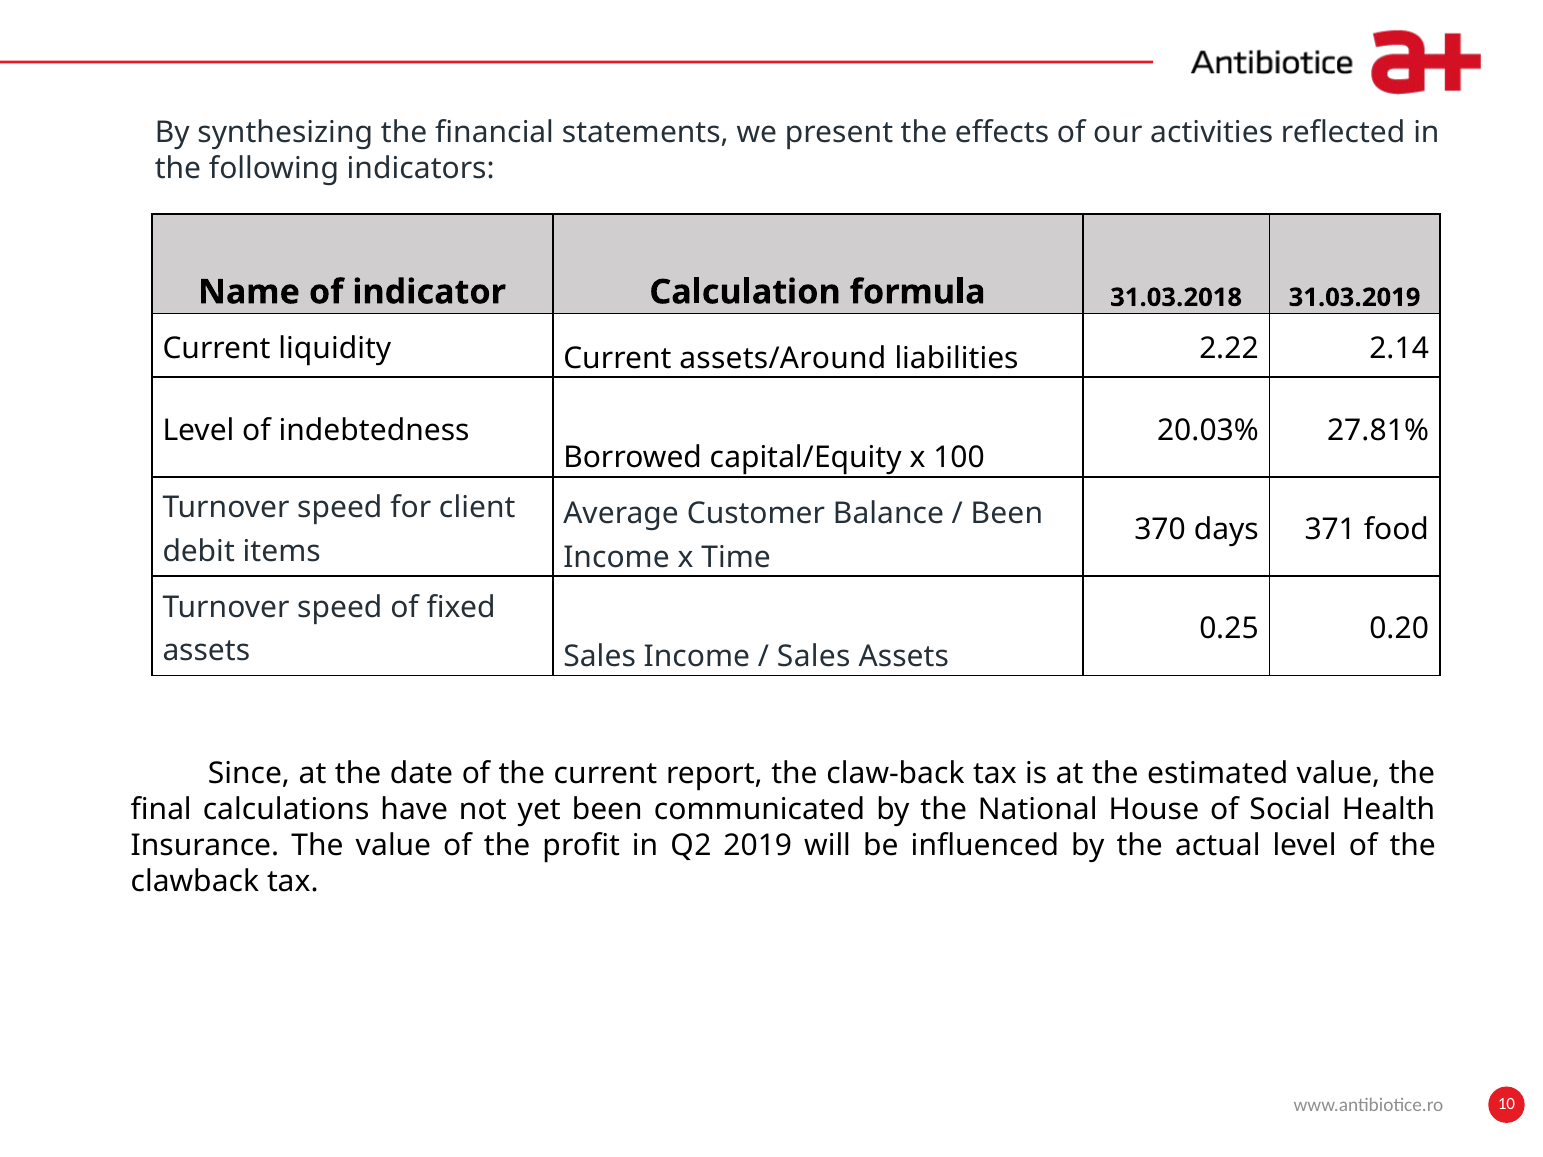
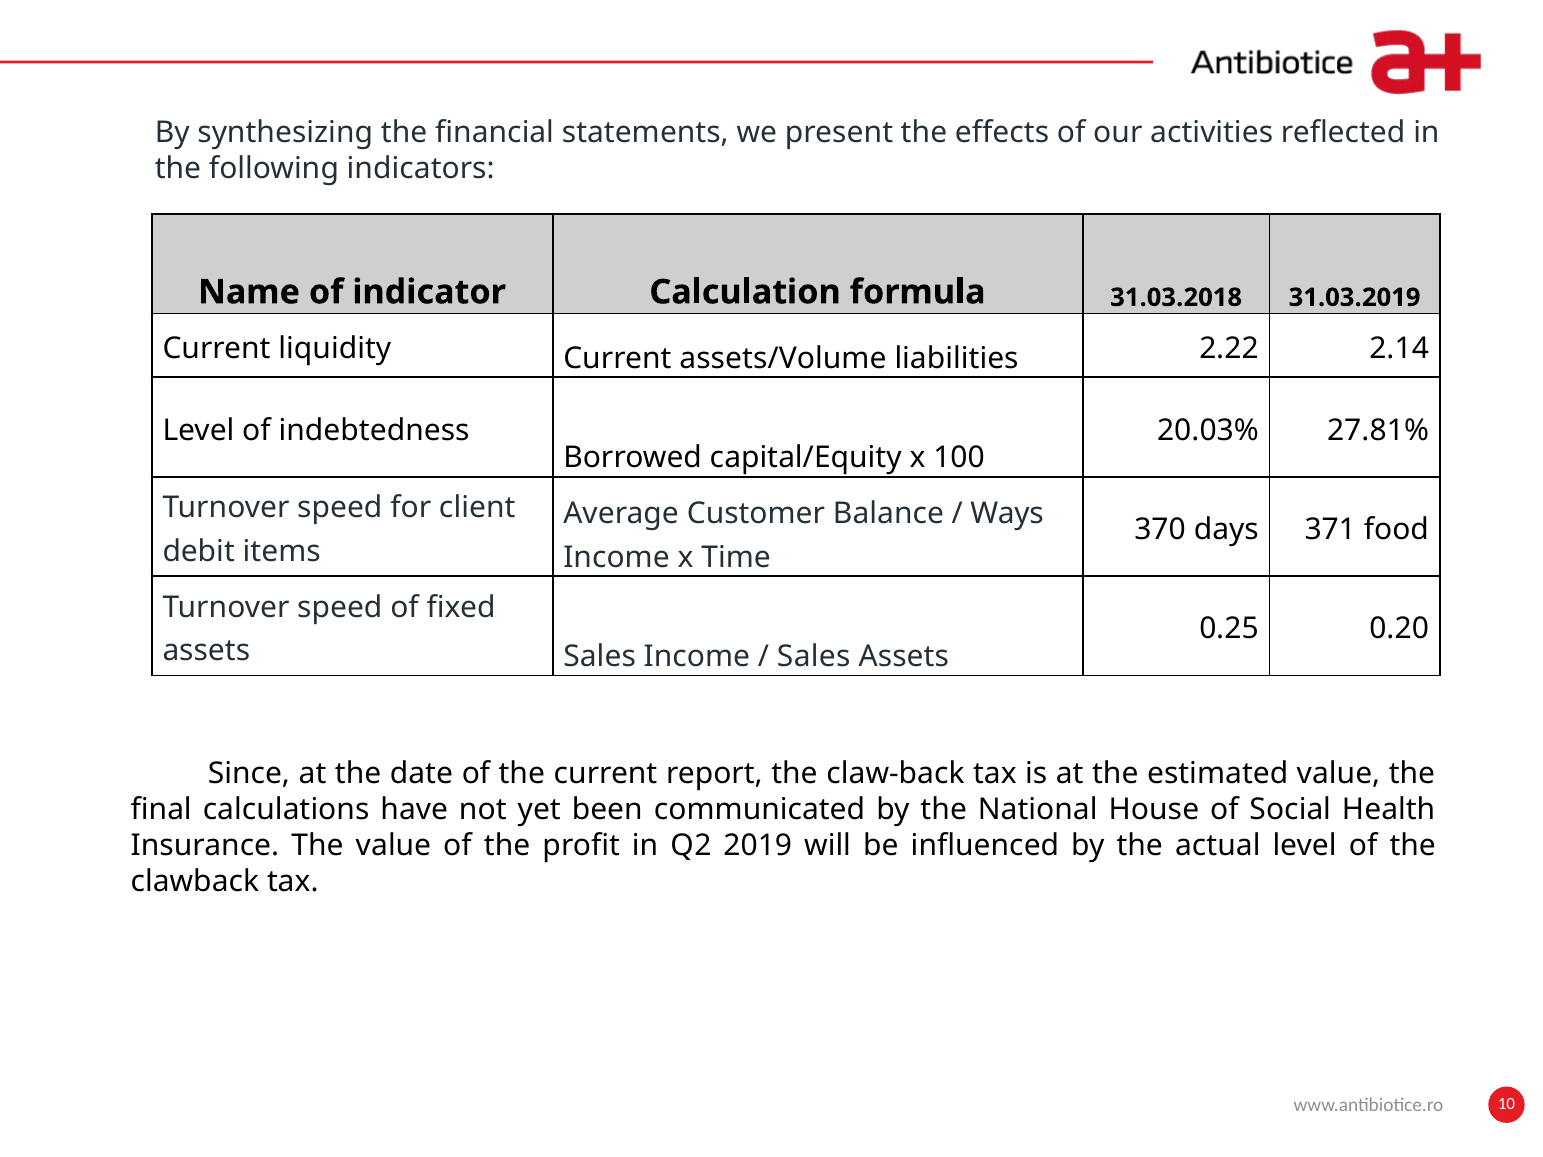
assets/Around: assets/Around -> assets/Volume (783, 359)
Been: Been -> Ways (1007, 514)
